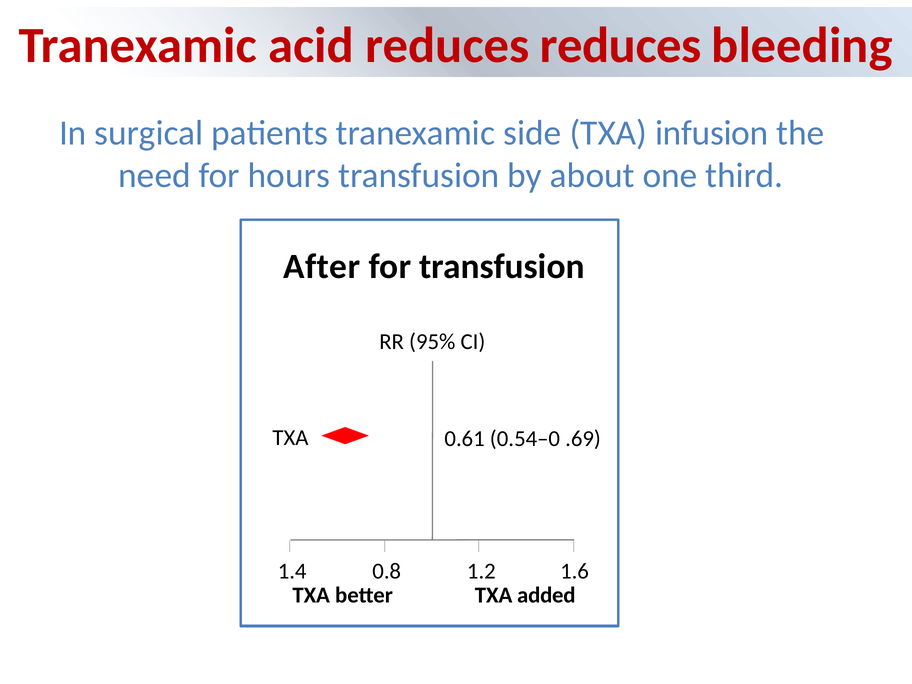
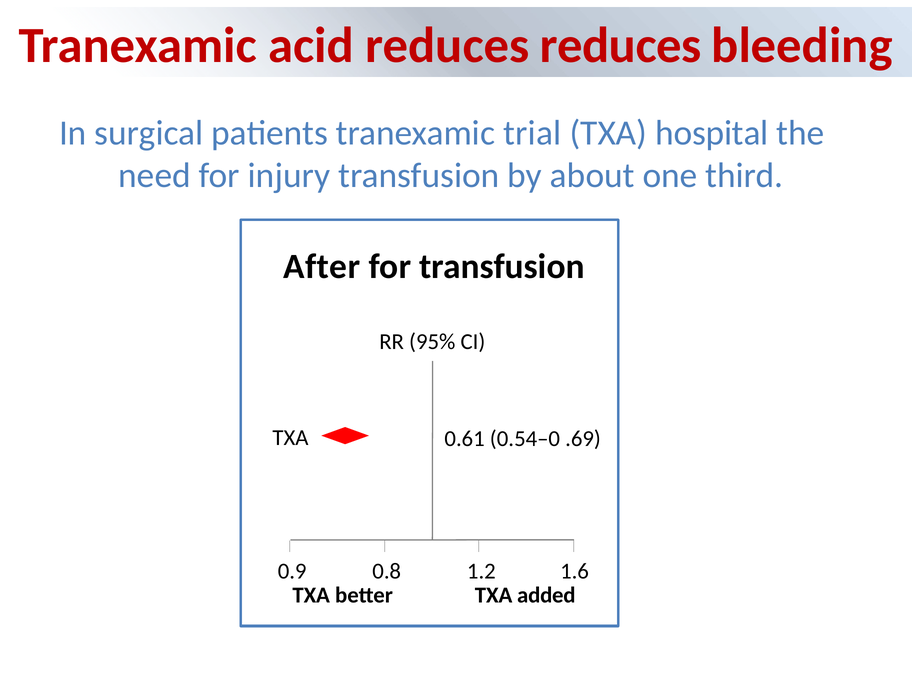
side: side -> trial (532, 133)
infusion: infusion -> hospital (712, 133)
hours: hours -> injury (289, 176)
1.4: 1.4 -> 0.9 (292, 571)
